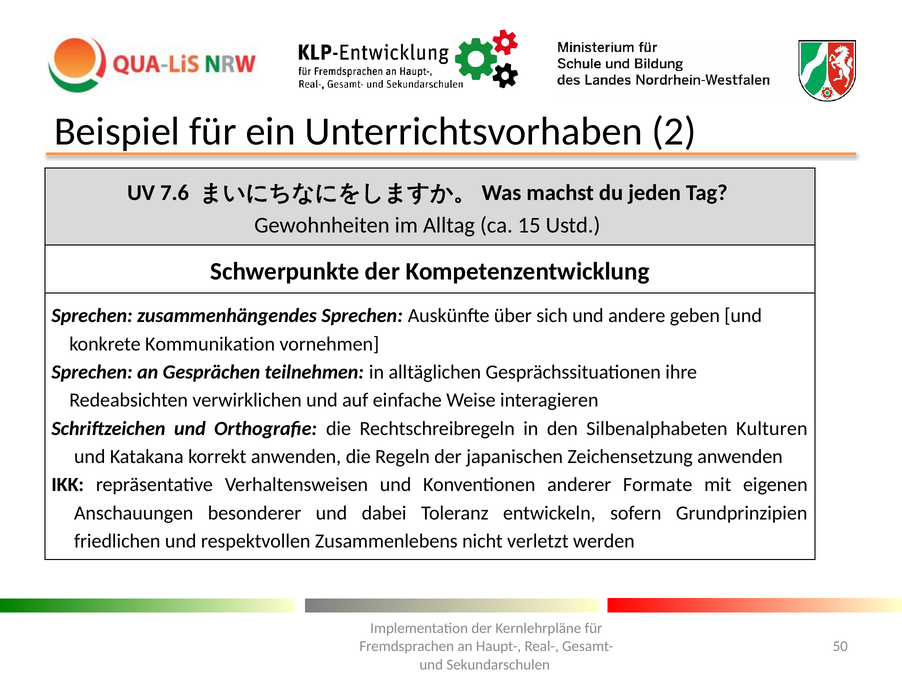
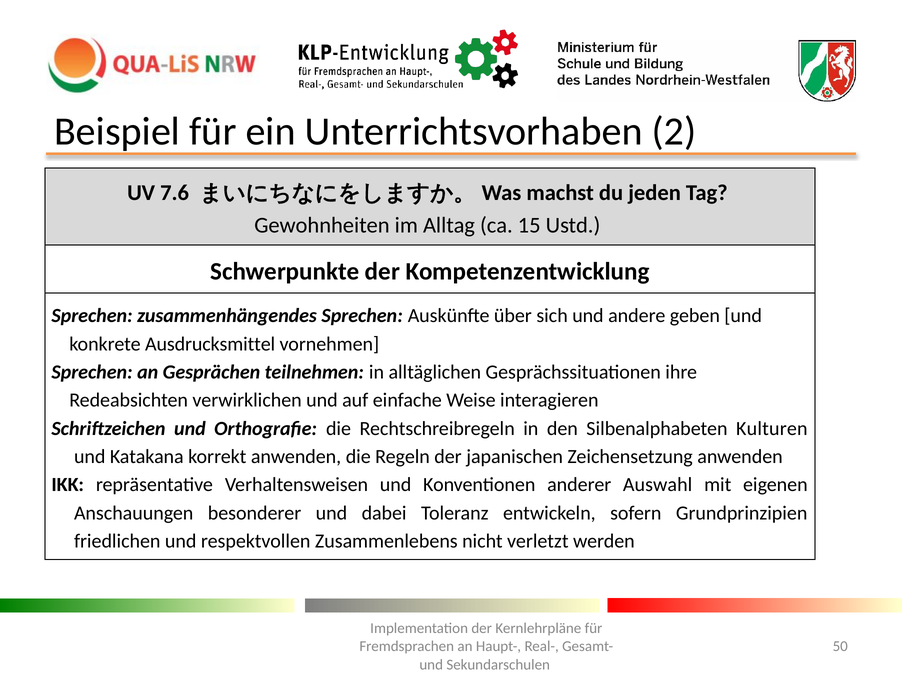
Kommunikation: Kommunikation -> Ausdrucksmittel (210, 344)
Formate: Formate -> Auswahl (658, 484)
